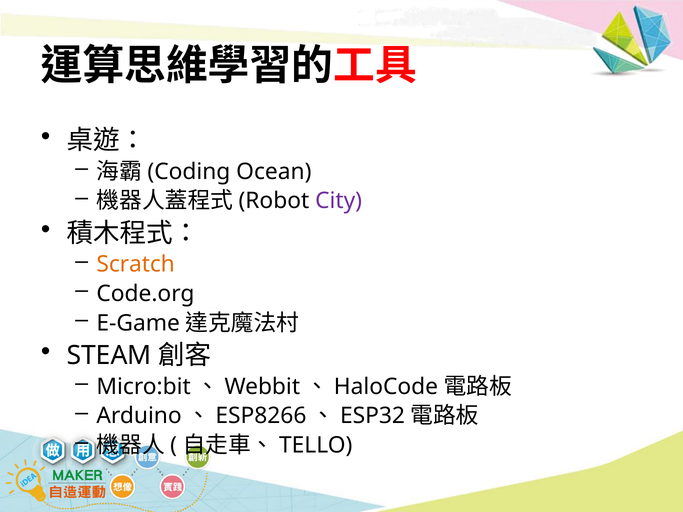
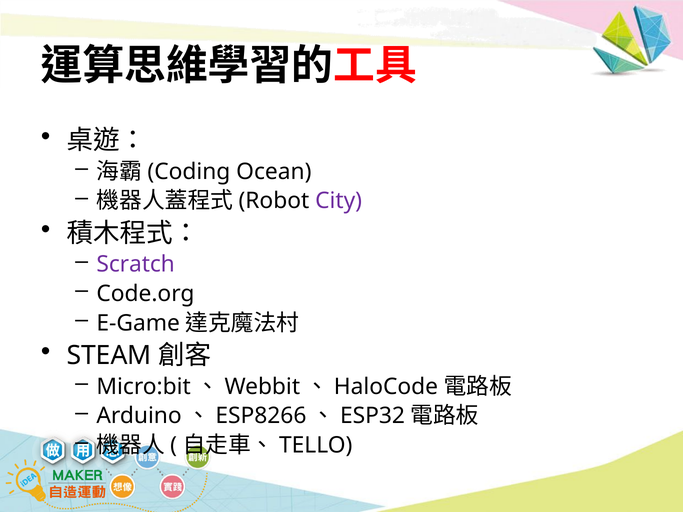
Scratch colour: orange -> purple (136, 265)
